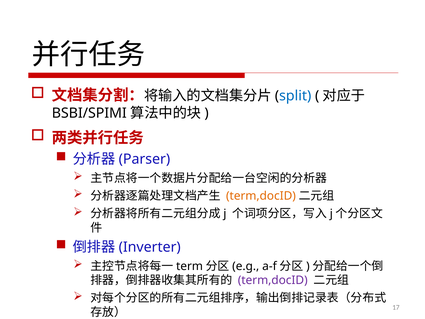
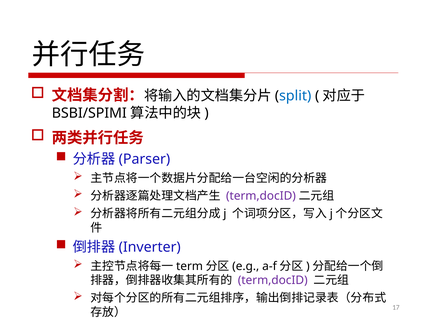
term,docID colour: orange -> purple (261, 196)
